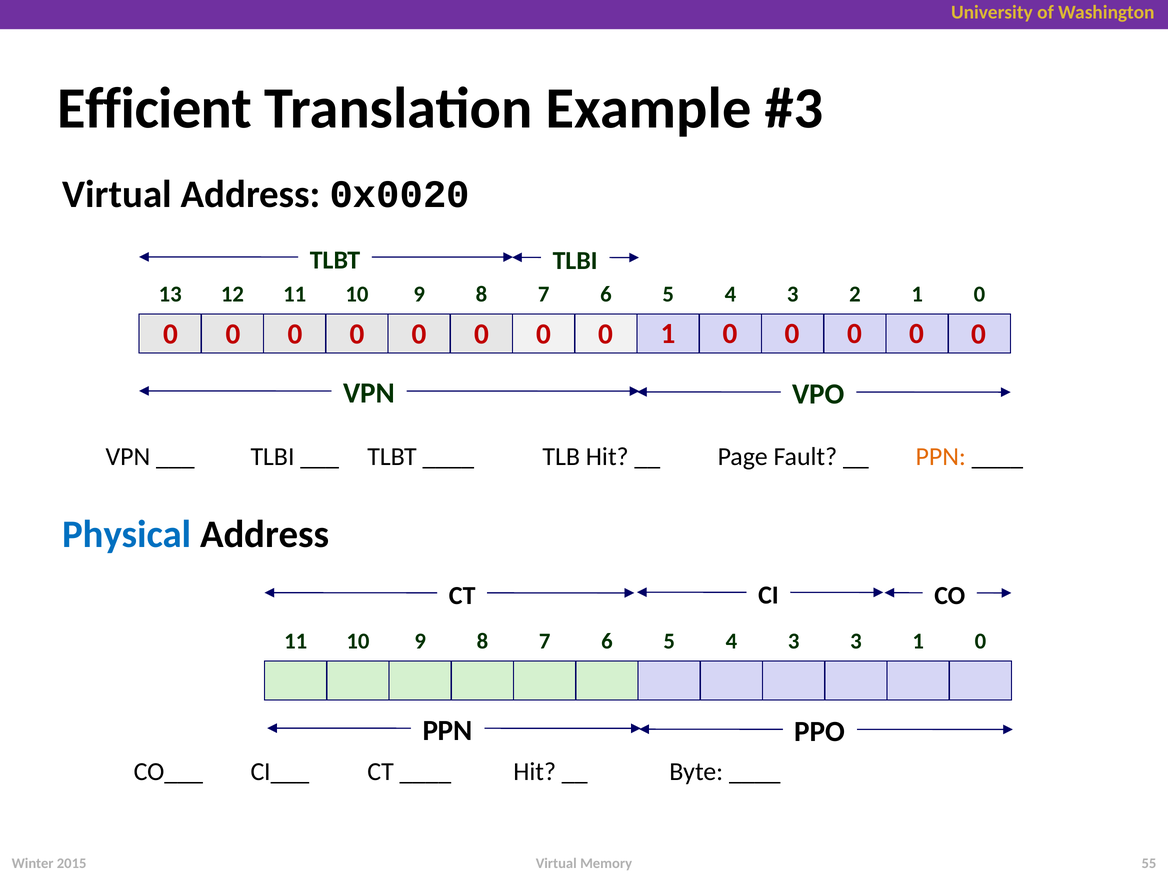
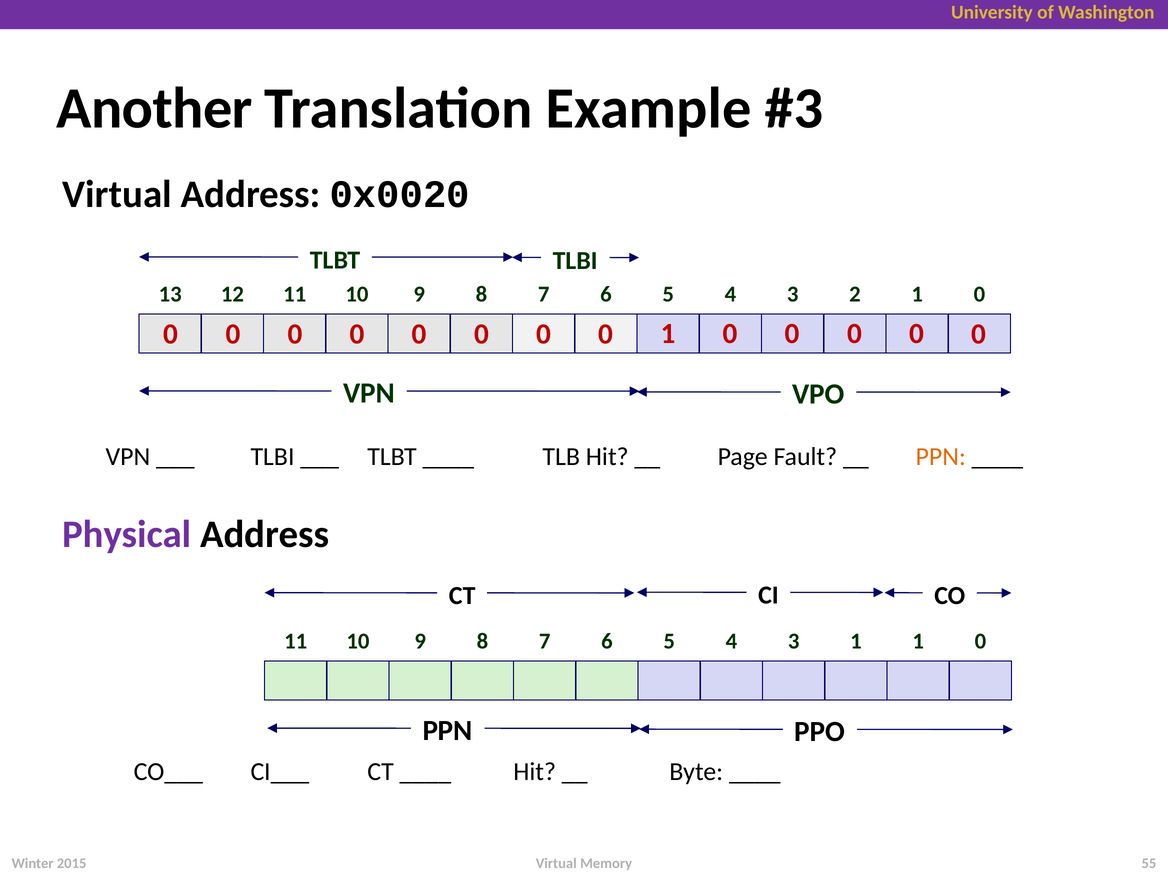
Efficient: Efficient -> Another (155, 108)
Physical colour: blue -> purple (127, 534)
3 3: 3 -> 1 (856, 641)
